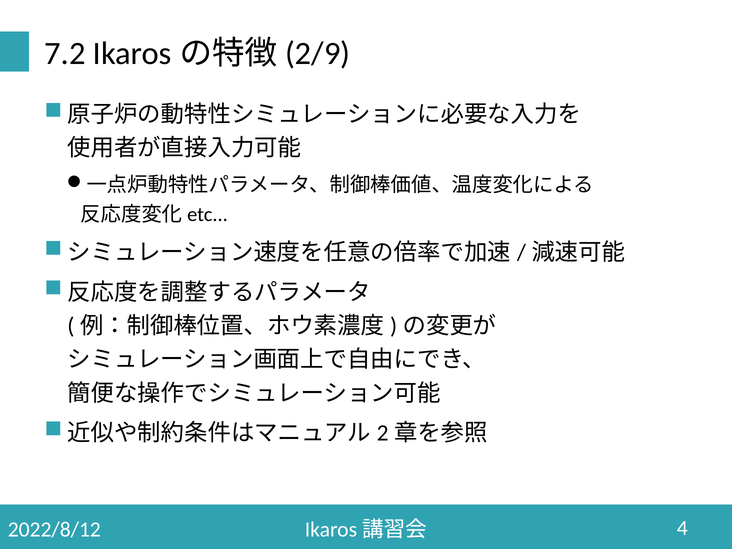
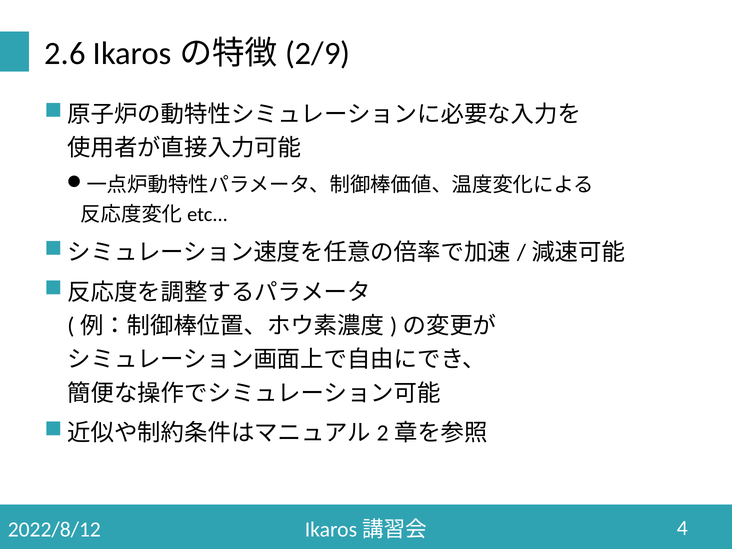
7.2: 7.2 -> 2.6 (65, 54)
